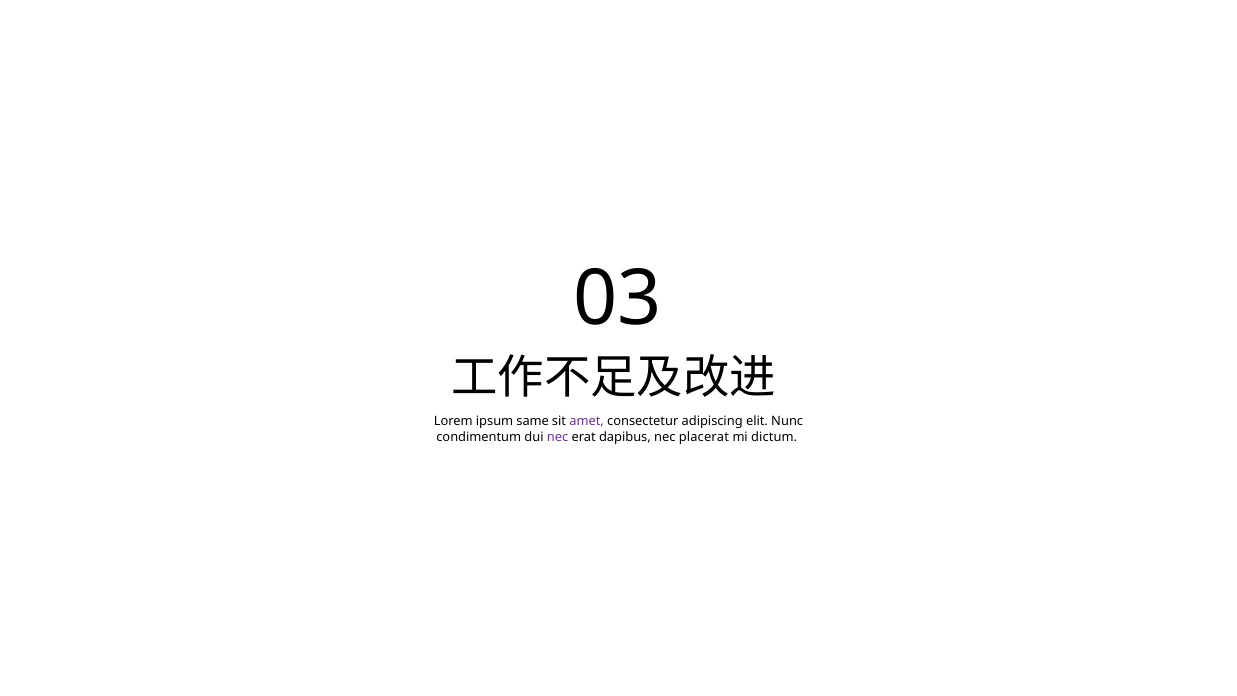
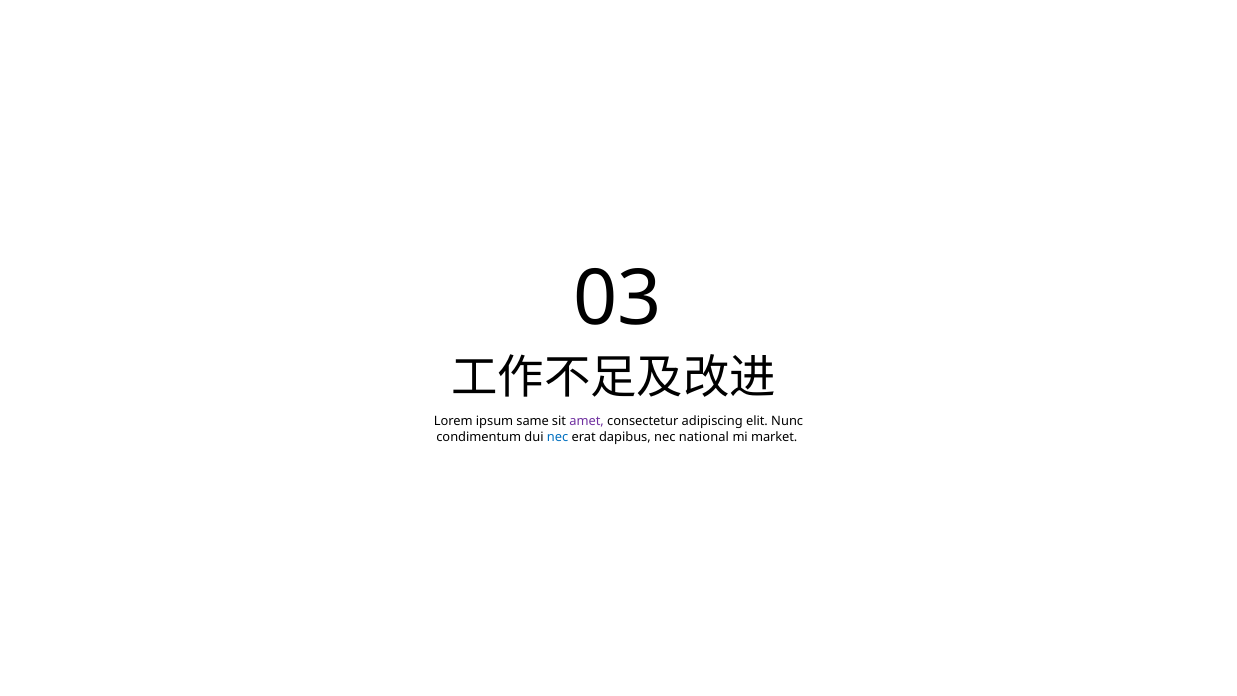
nec colour: purple -> blue (558, 437)
placerat: placerat -> national (704, 437)
dictum: dictum -> market (774, 437)
